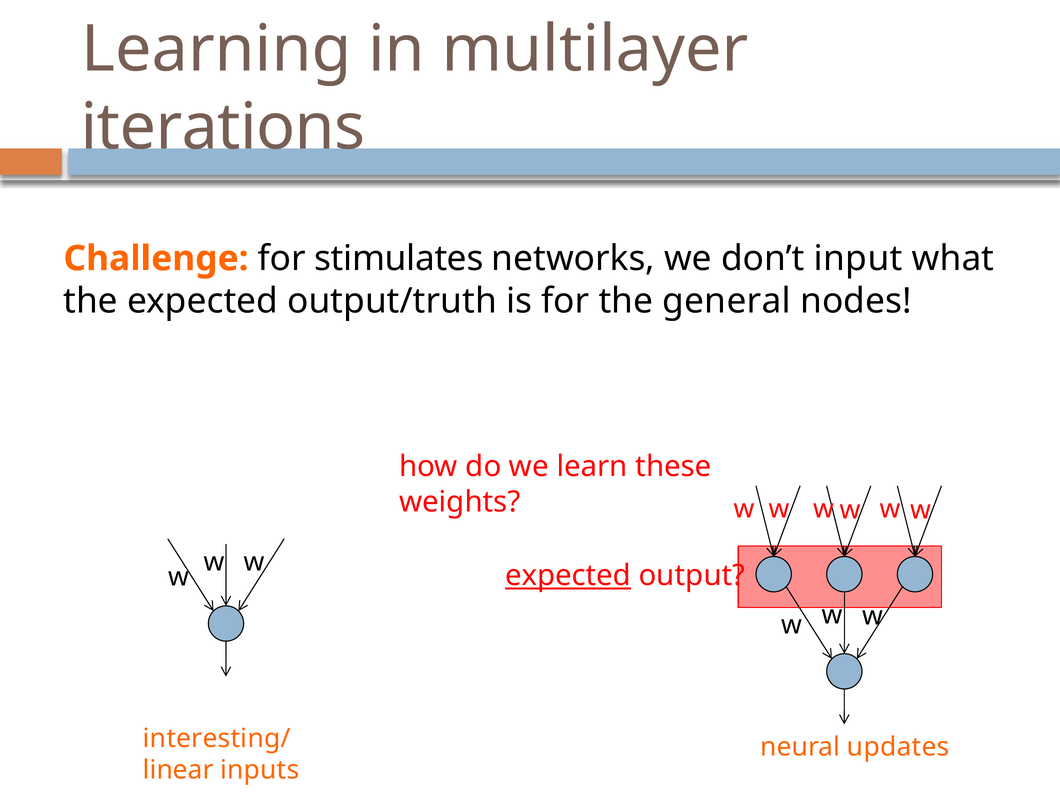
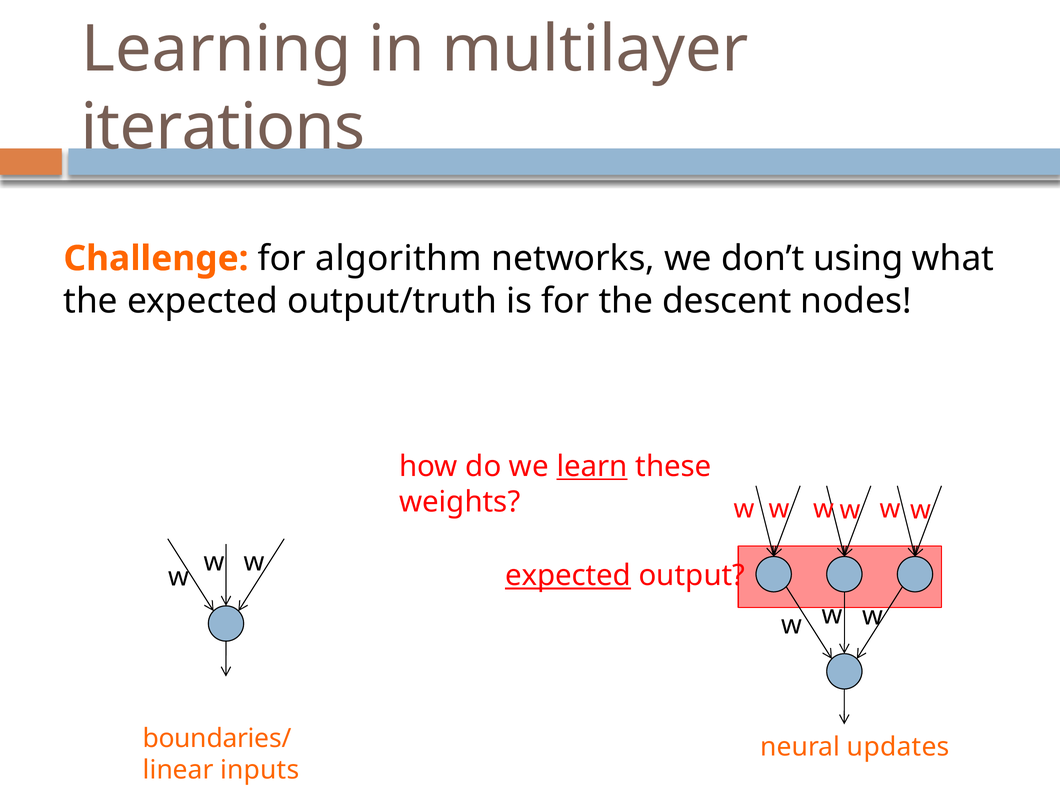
stimulates: stimulates -> algorithm (399, 259)
input: input -> using (858, 259)
general: general -> descent (727, 301)
learn underline: none -> present (592, 467)
interesting/: interesting/ -> boundaries/ (217, 738)
